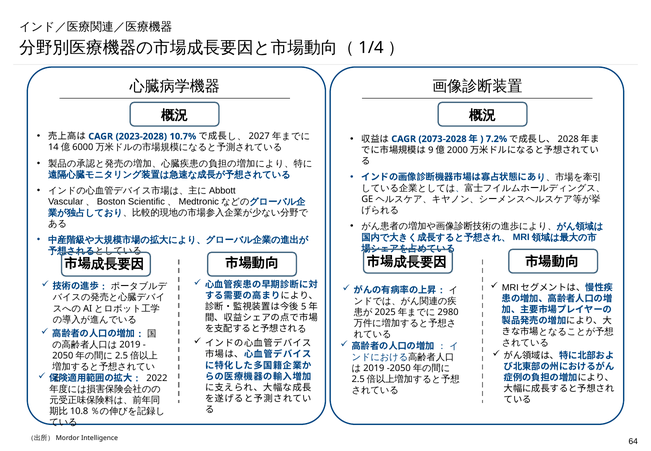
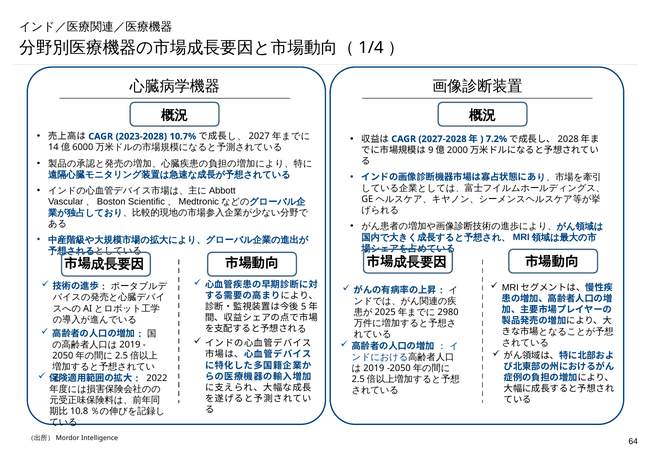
2073-2028: 2073-2028 -> 2027-2028 (442, 139)
